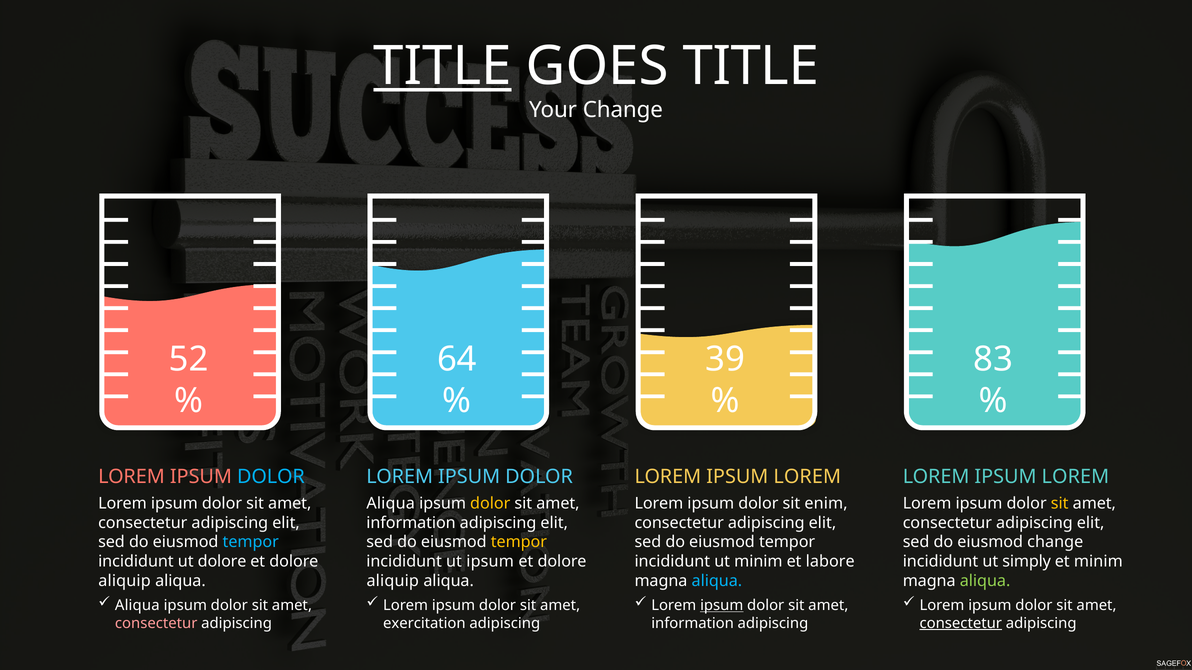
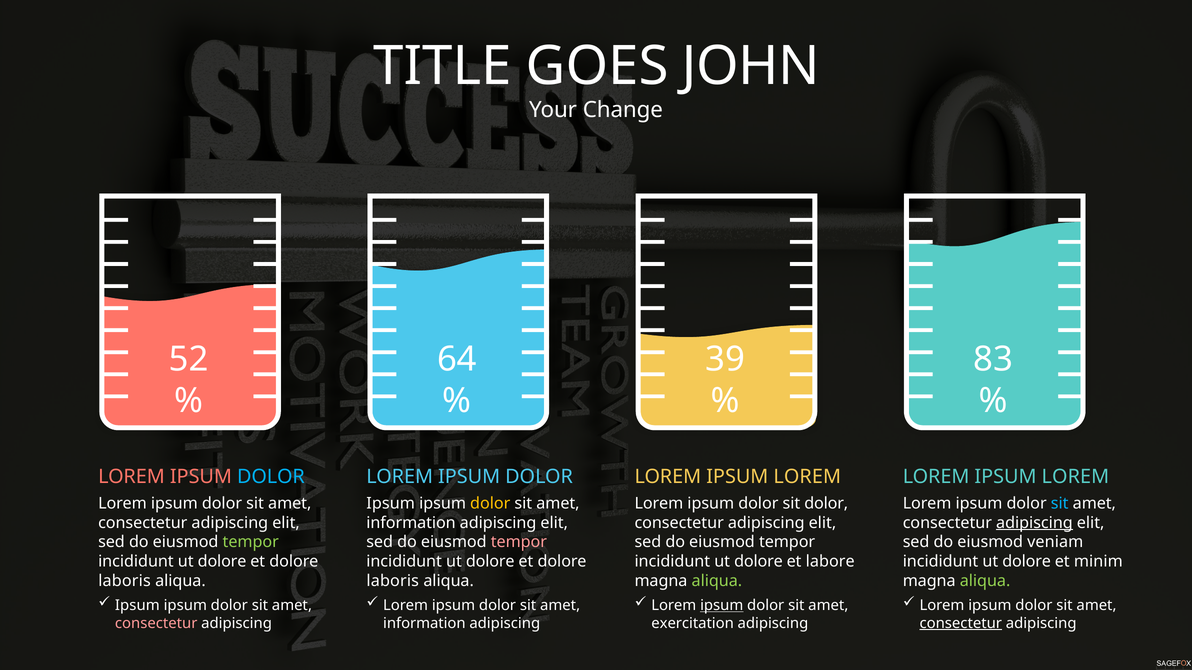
TITLE underline: present -> none (443, 66)
GOES TITLE: TITLE -> JOHN (751, 66)
Aliqua: Aliqua -> Ipsum (391, 504)
sit enim: enim -> dolor (826, 504)
sit colour: yellow -> light blue (1060, 504)
adipiscing underline: none -> present (1034, 523)
tempor colour: light blue -> light green (251, 543)
tempor colour: yellow -> pink (519, 543)
eiusmod change: change -> veniam (1055, 543)
ipsum: ipsum -> dolore (490, 562)
minim: minim -> dolore (758, 562)
simply: simply -> dolore (1027, 562)
aliquip: aliquip -> laboris (125, 581)
aliquip: aliquip -> laboris (393, 581)
aliqua colour: light blue -> light green (717, 581)
Aliqua: Aliqua -> Ipsum (137, 606)
exercitation: exercitation -> information (424, 624)
information: information -> exercitation (693, 624)
